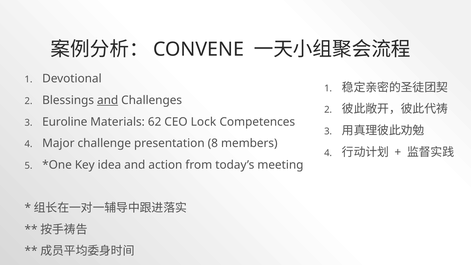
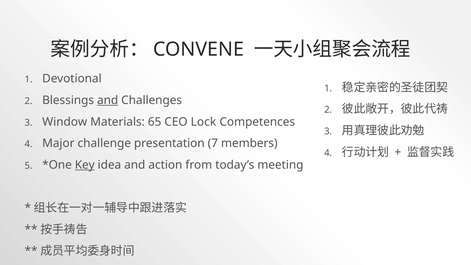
Euroline: Euroline -> Window (65, 122)
62: 62 -> 65 (155, 122)
8: 8 -> 7 (213, 143)
Key underline: none -> present (85, 165)
